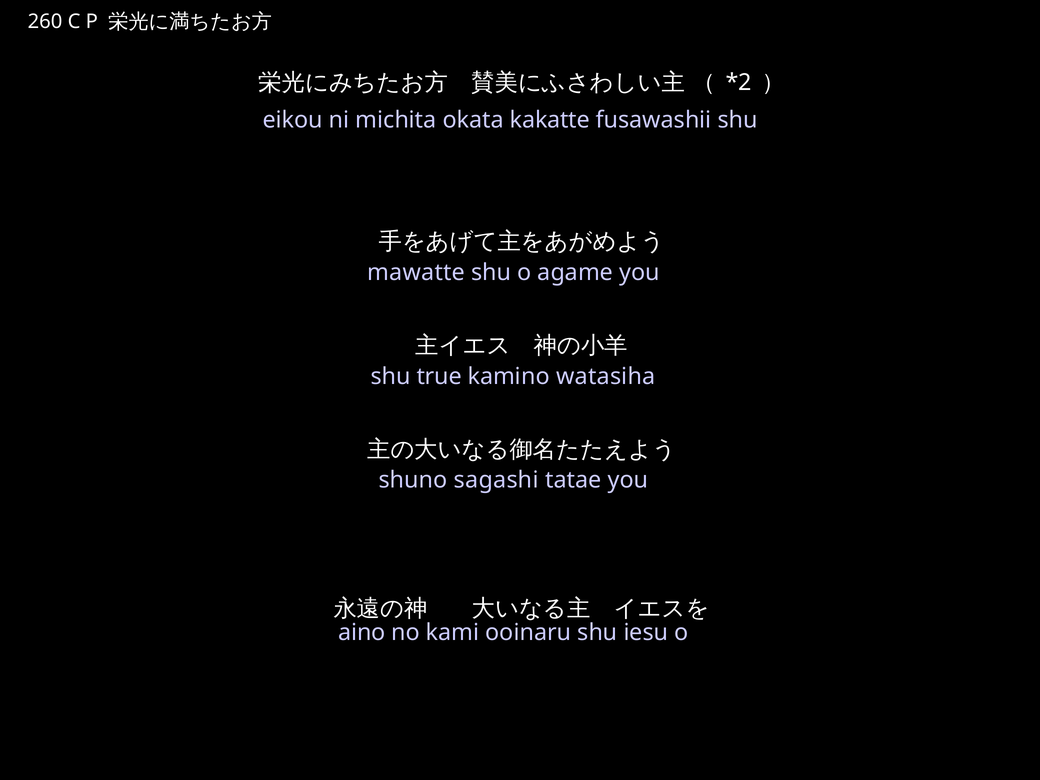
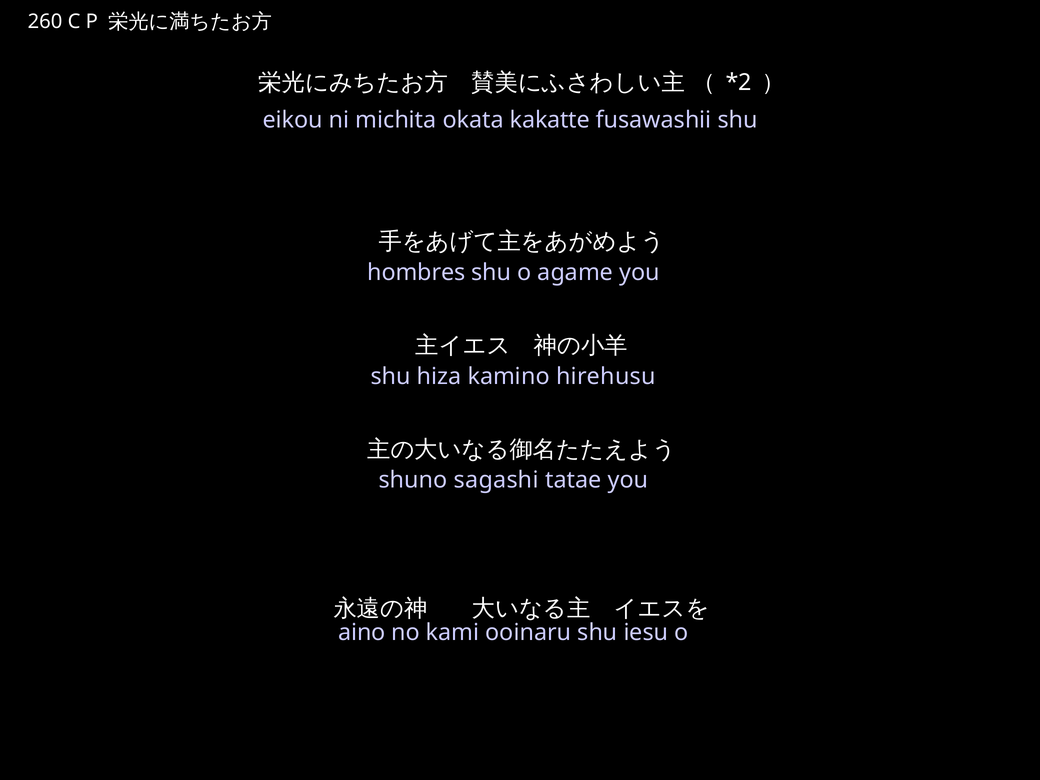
mawatte: mawatte -> hombres (416, 273)
true: true -> hiza (439, 376)
watasiha: watasiha -> hirehusu (606, 376)
